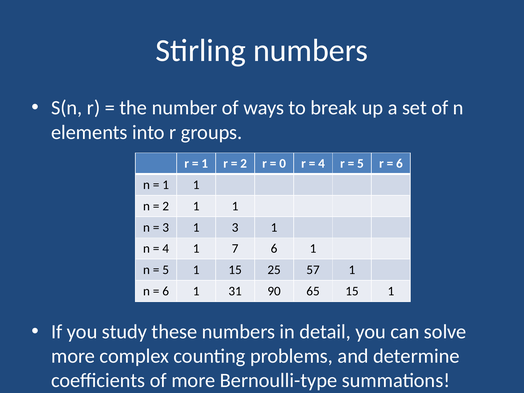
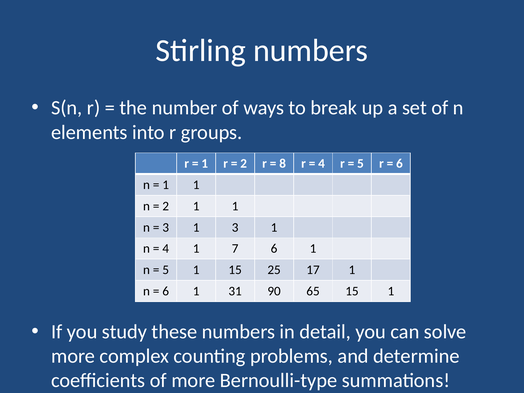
0: 0 -> 8 (283, 164)
57: 57 -> 17 (313, 270)
